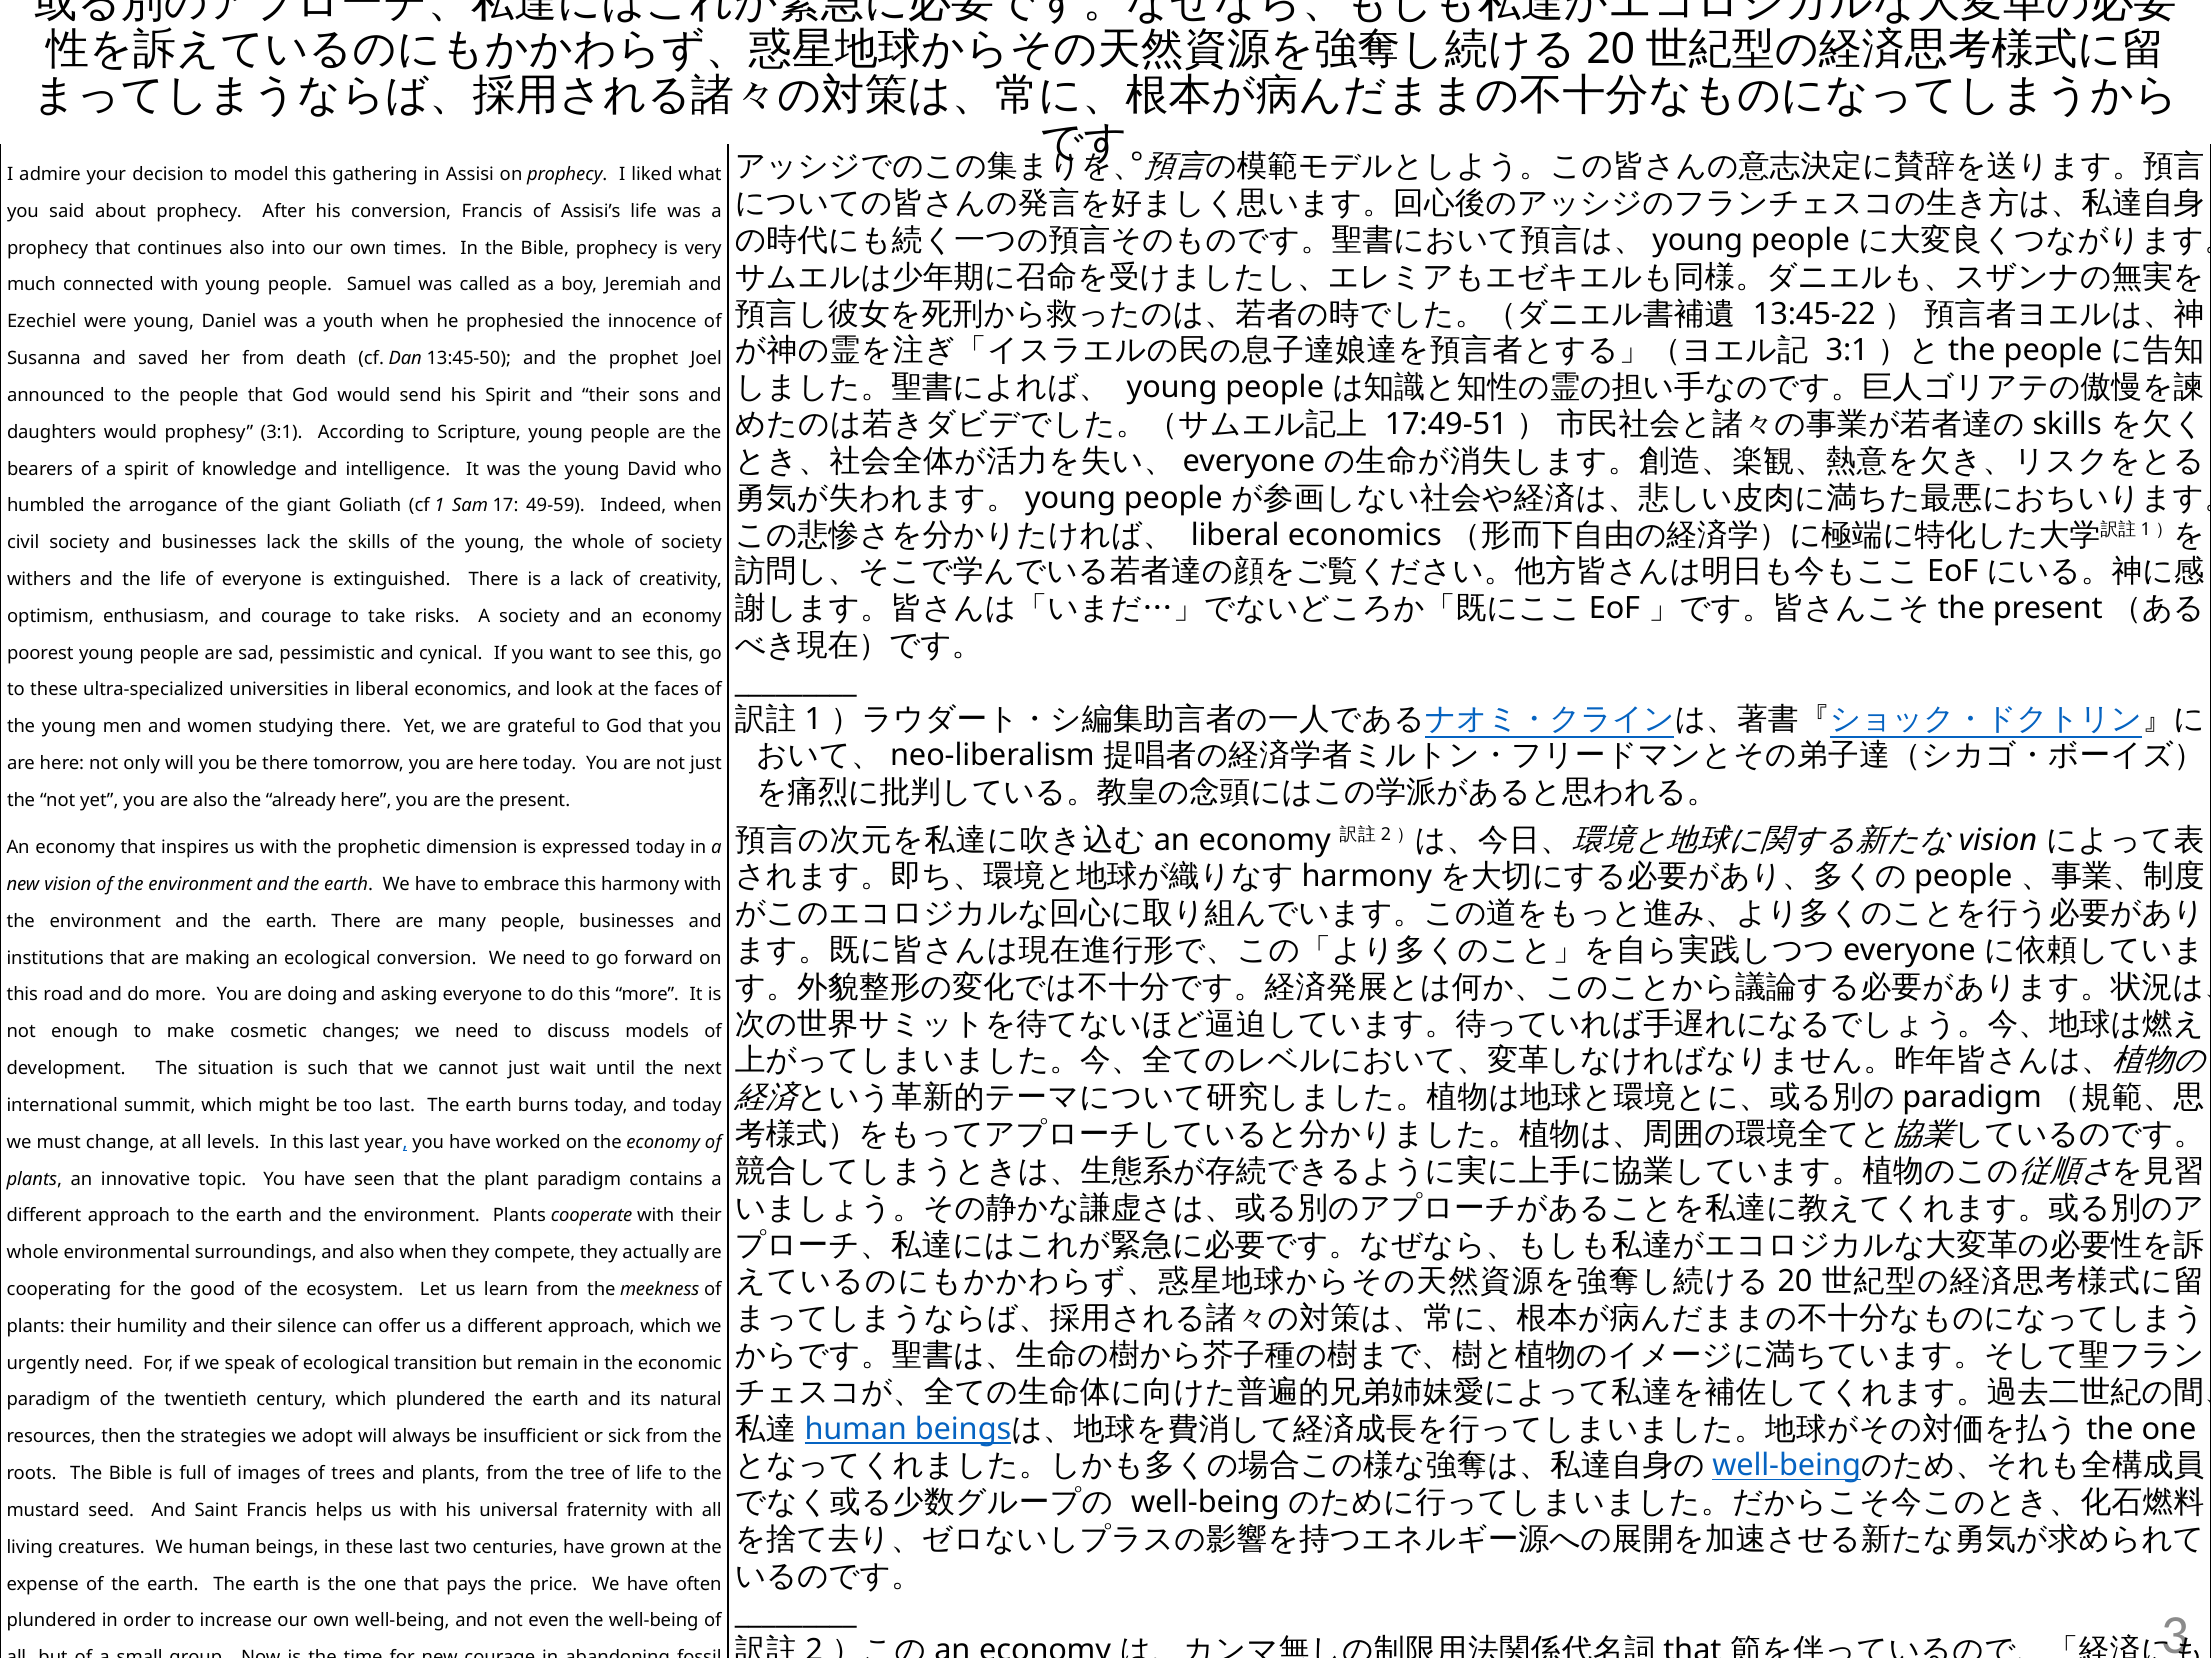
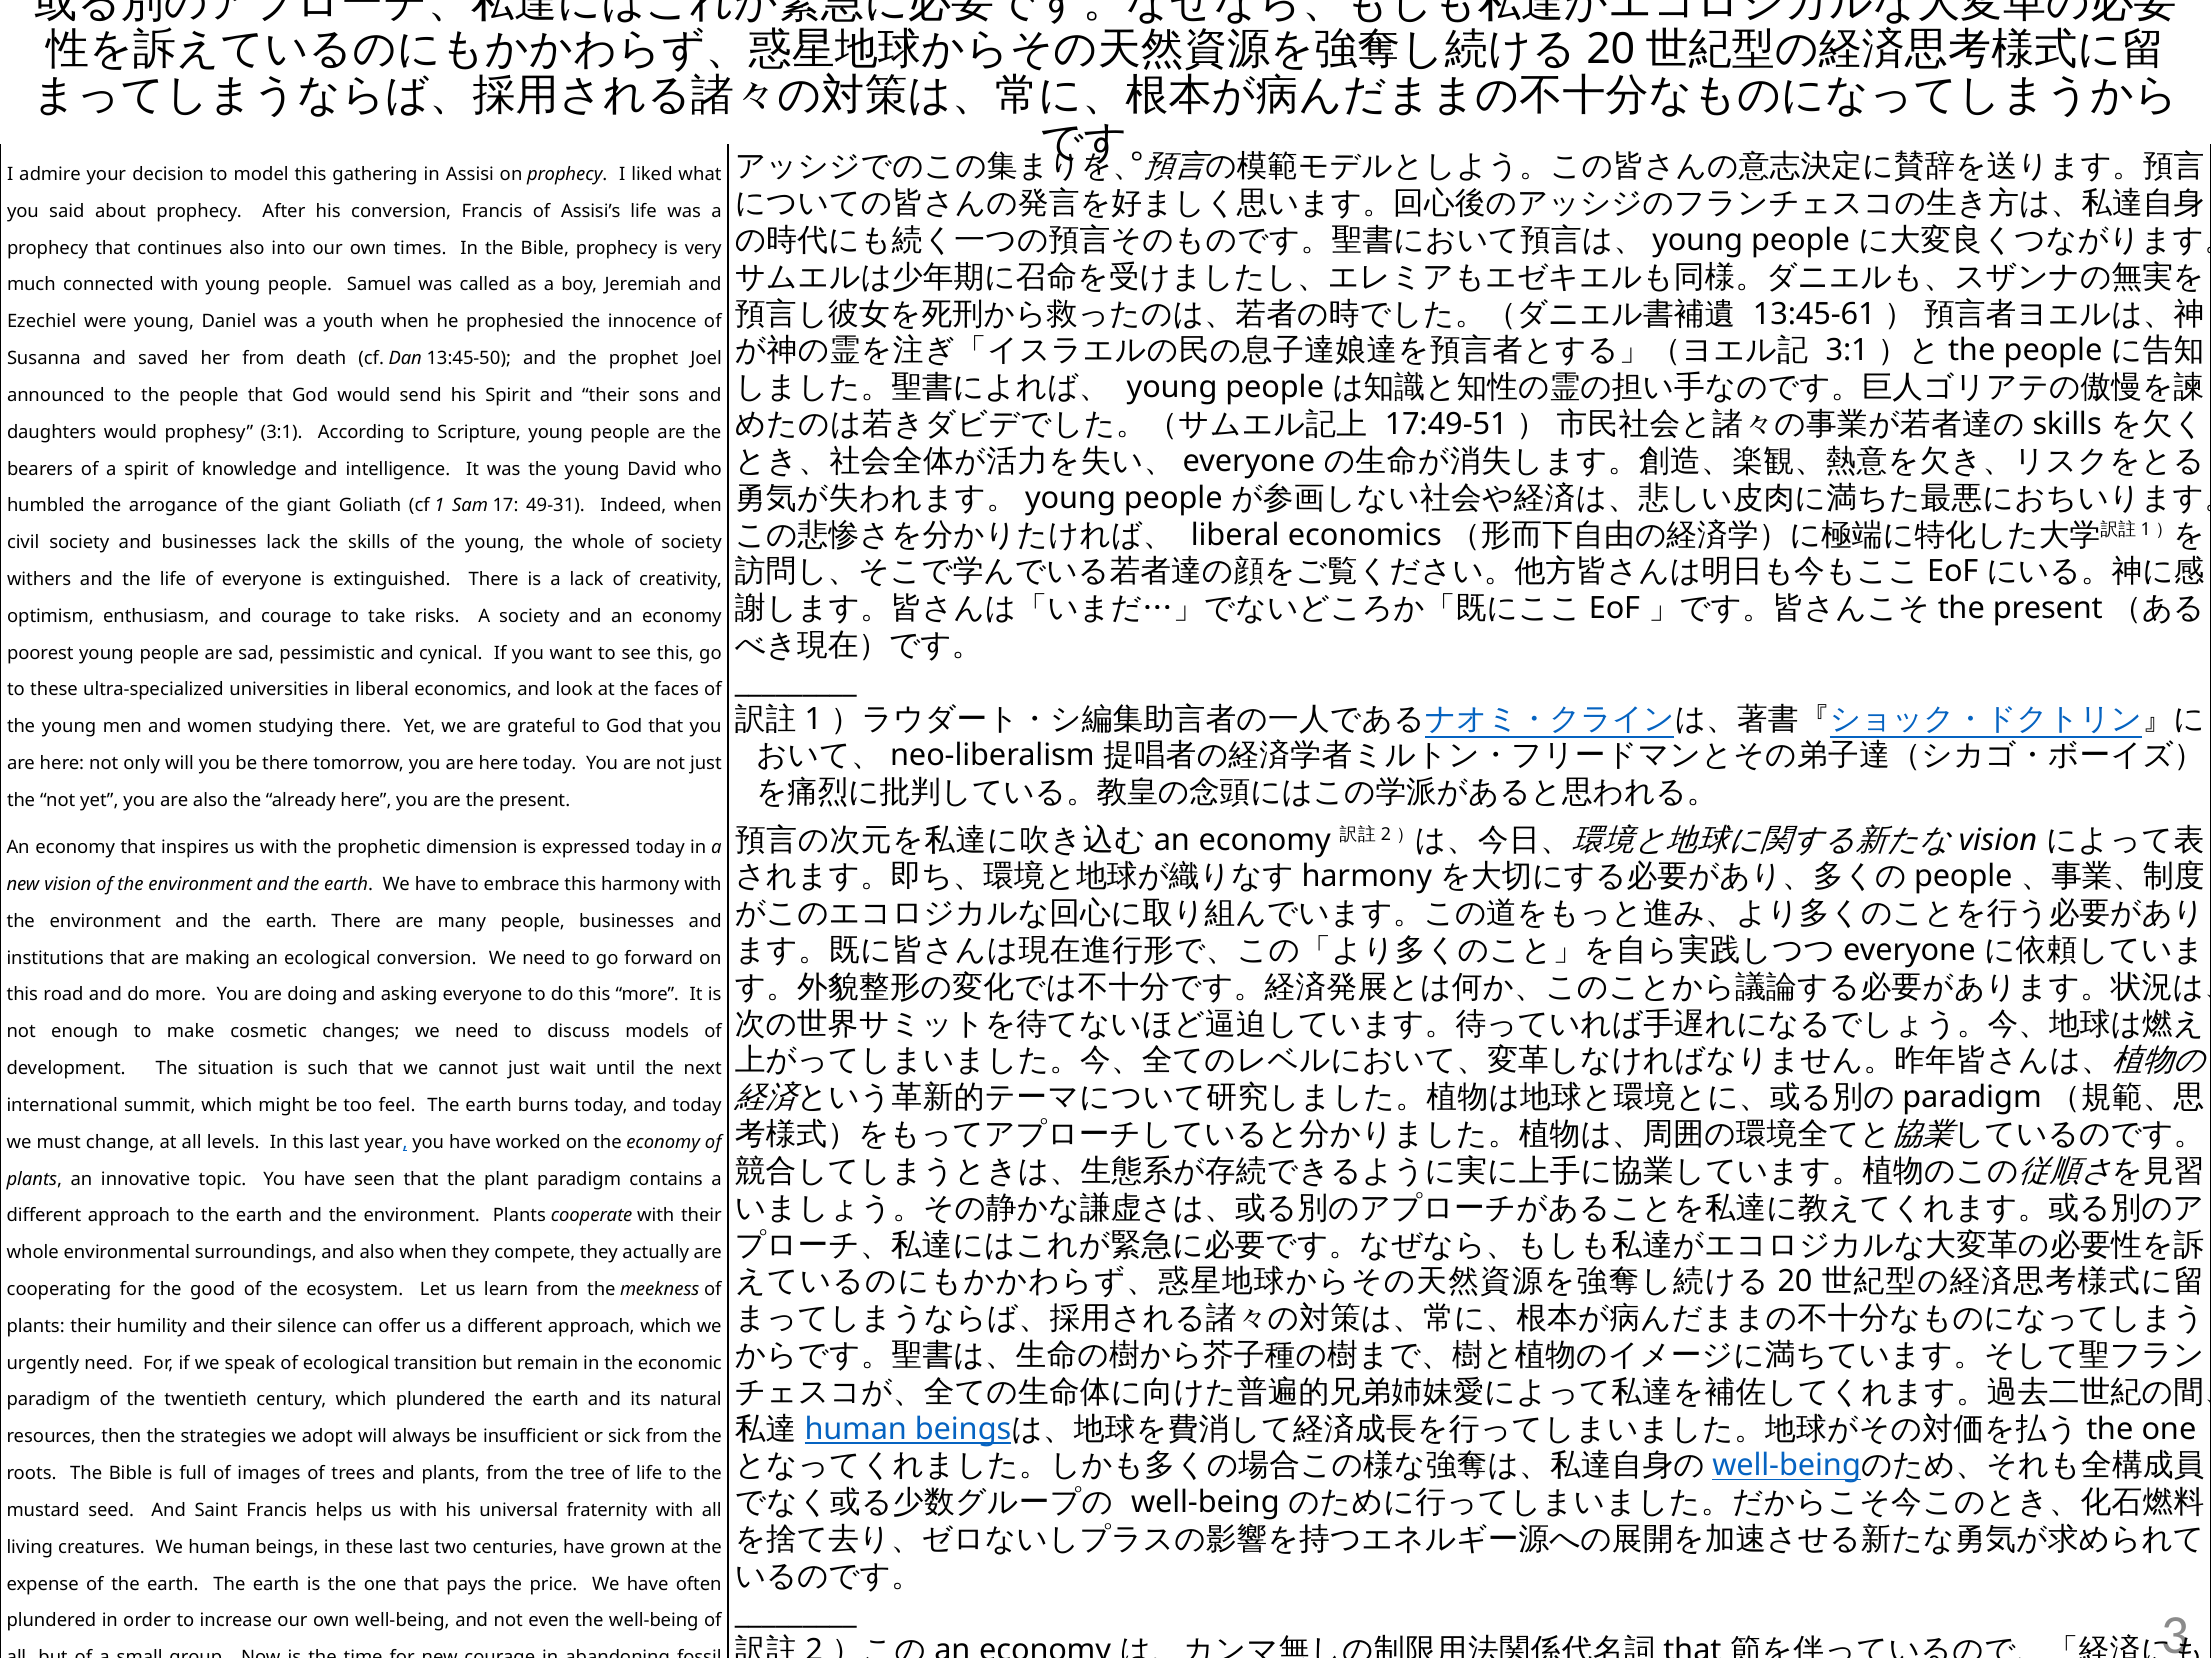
13:45-22: 13:45-22 -> 13:45-61 (1814, 314)
49-59: 49-59 -> 49-31 (555, 506)
too last: last -> feel (397, 1106)
